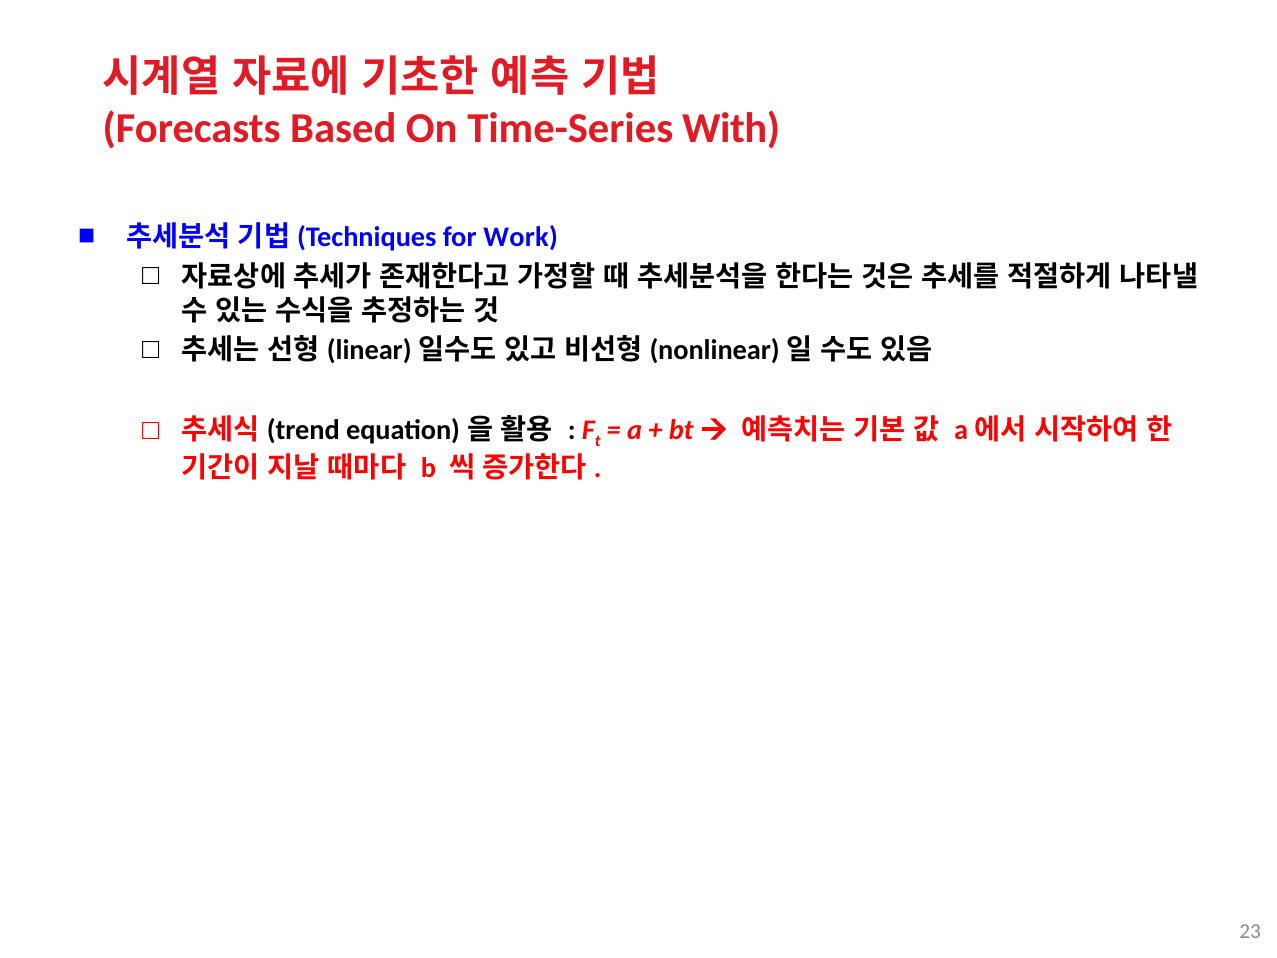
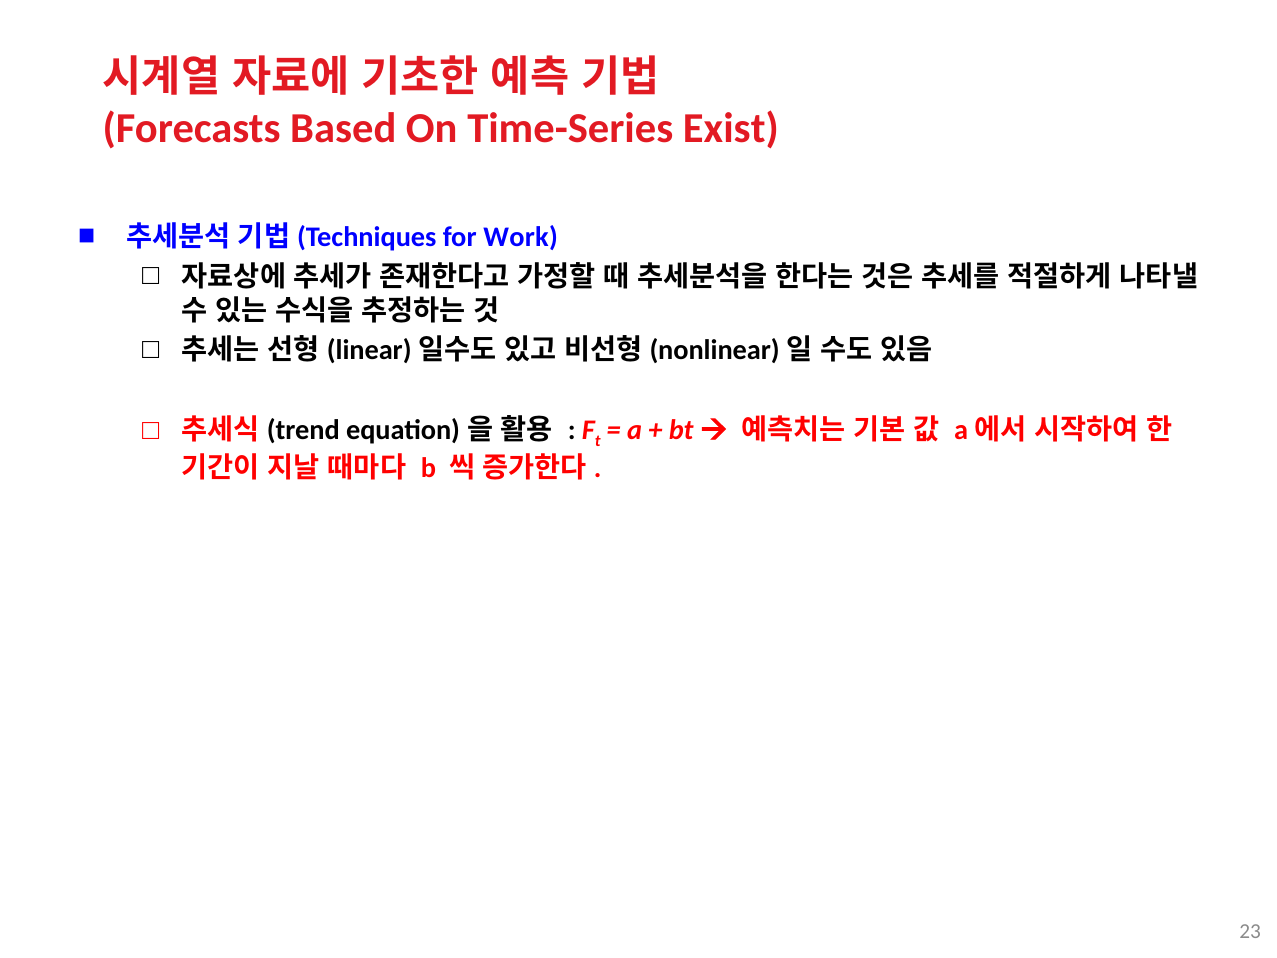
With: With -> Exist (731, 128)
